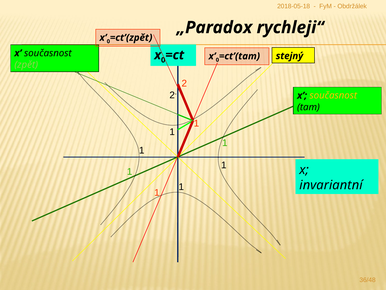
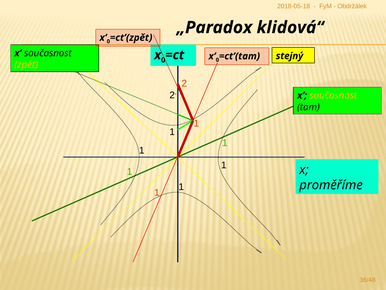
rychleji“: rychleji“ -> klidová“ (290, 27)
zpět colour: light green -> yellow (26, 65)
invariantní: invariantní -> proměříme (331, 185)
